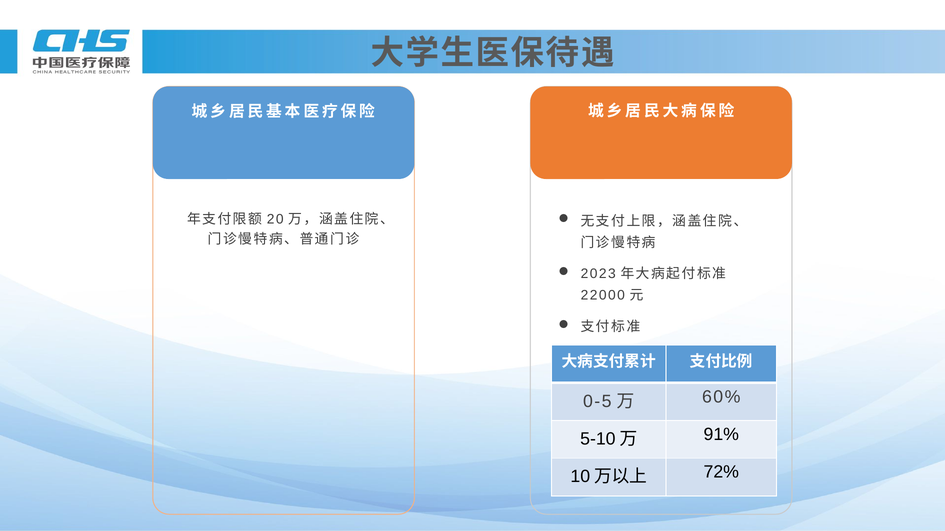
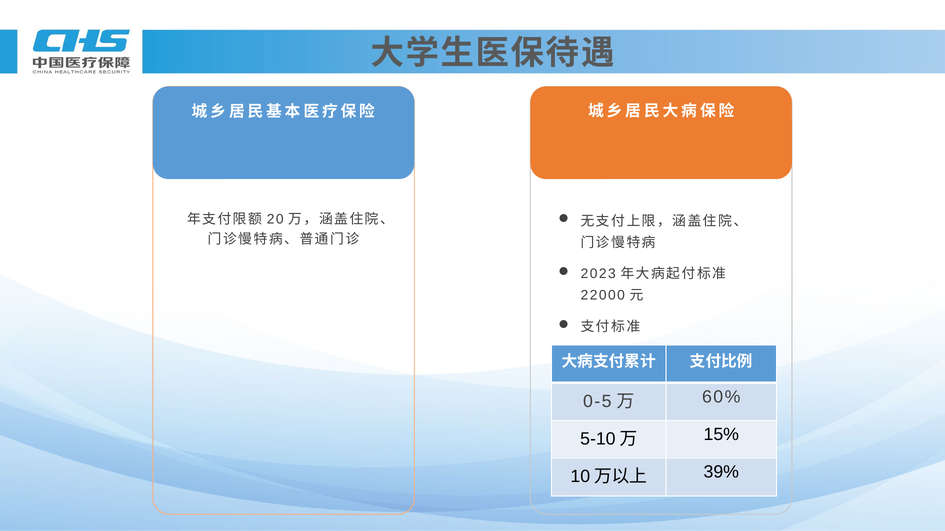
91%: 91% -> 15% (721, 435)
72%: 72% -> 39% (721, 473)
